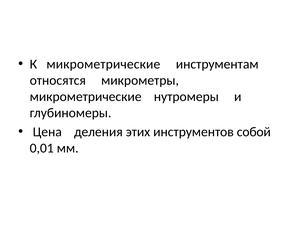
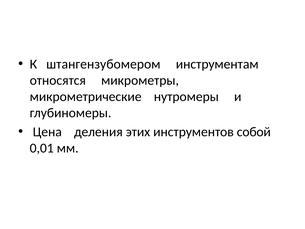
К микрометрические: микрометрические -> штангензубомером (103, 64)
